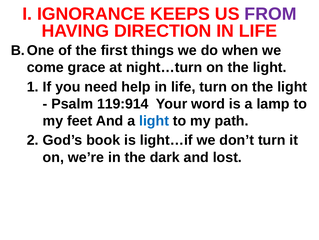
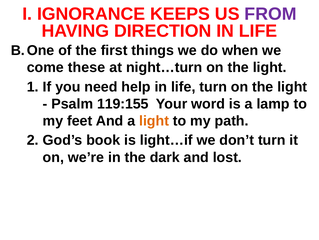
grace: grace -> these (87, 67)
119:914: 119:914 -> 119:155 (123, 104)
light colour: blue -> orange (154, 121)
